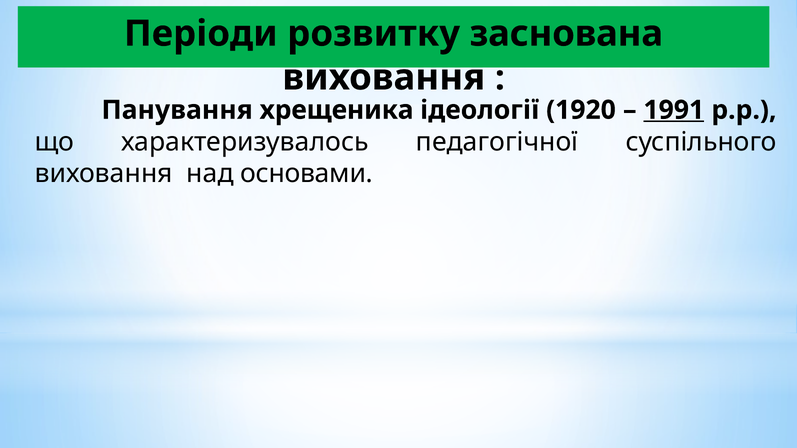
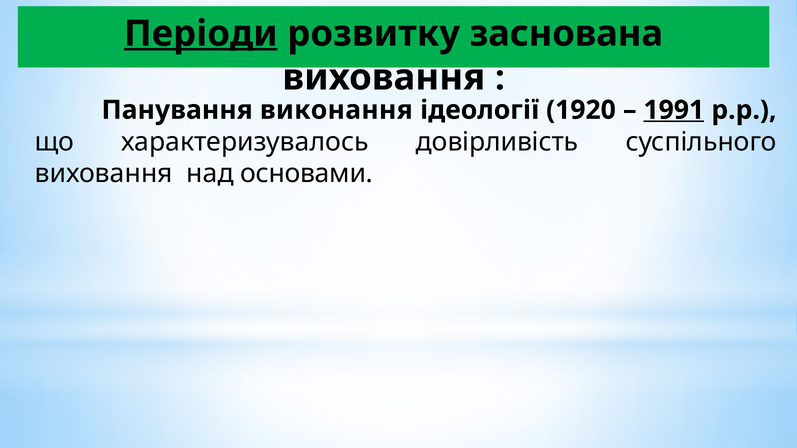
Періоди underline: none -> present (201, 34)
хрещеника: хрещеника -> виконання (336, 110)
педагогічної: педагогічної -> довірливість (497, 142)
